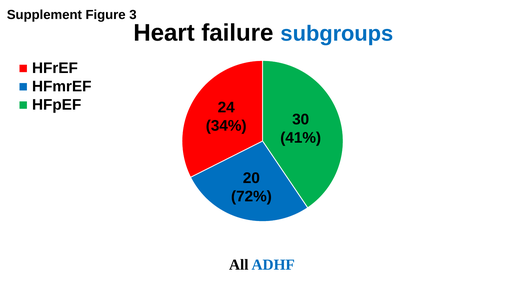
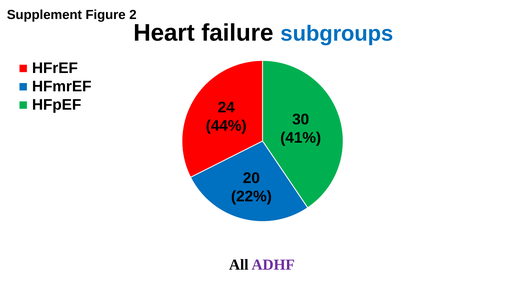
3: 3 -> 2 (133, 15)
34%: 34% -> 44% (226, 126)
72%: 72% -> 22% (251, 197)
ADHF colour: blue -> purple (273, 265)
